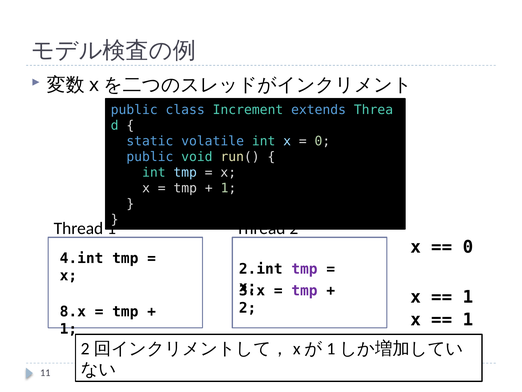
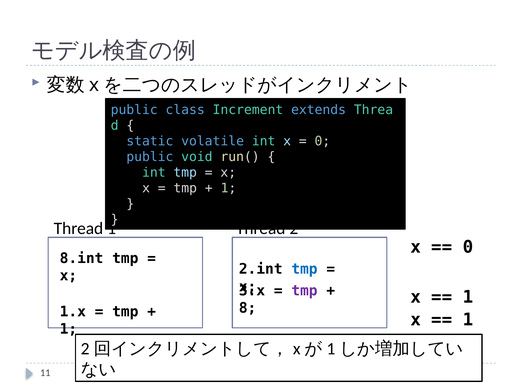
4.int: 4.int -> 8.int (82, 258)
tmp colour: purple -> blue (304, 269)
2: 2 -> 8 (248, 308)
8.x: 8.x -> 1.x (73, 311)
